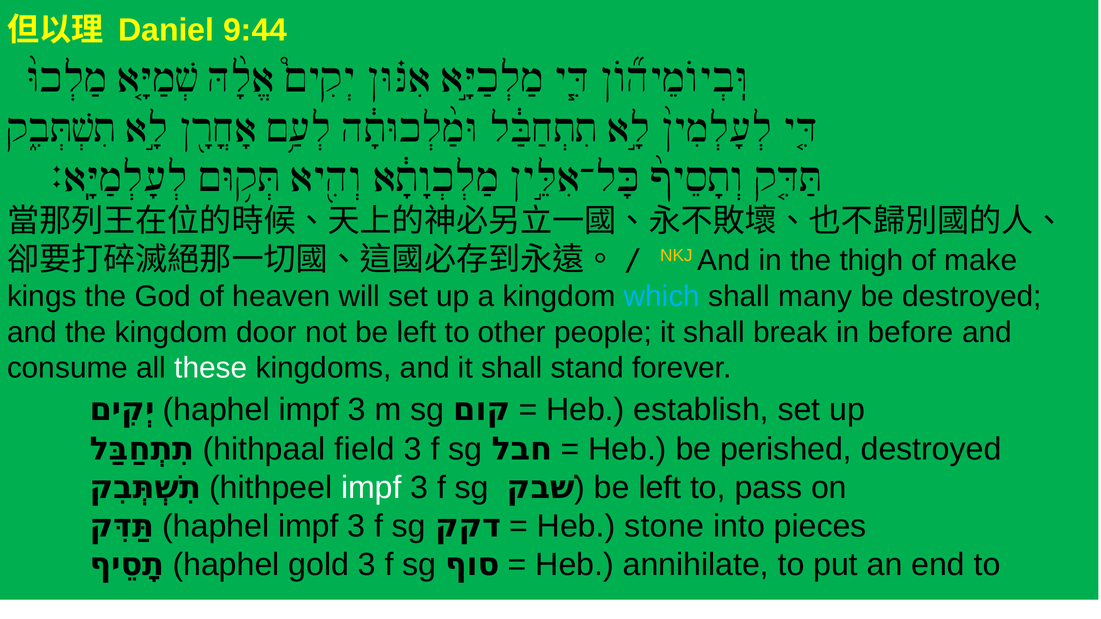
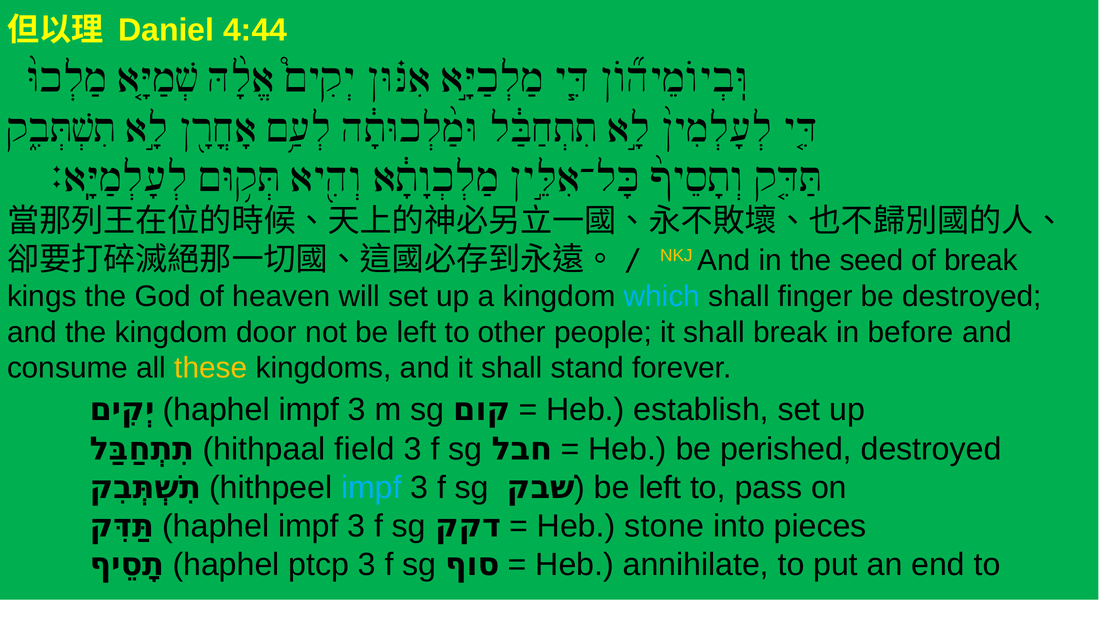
9:44: 9:44 -> 4:44 (255, 30)
thigh: thigh -> seed (871, 260)
of make: make -> break (981, 260)
many: many -> finger (815, 297)
these colour: white -> yellow (211, 368)
impf colour: white -> light blue (371, 488)
gold: gold -> ptcp (319, 565)
